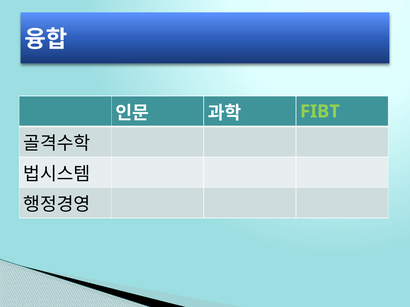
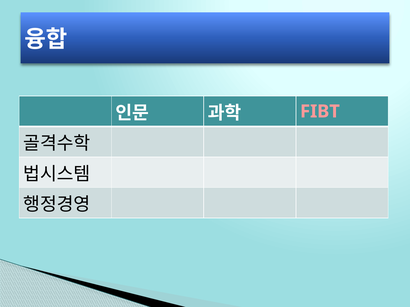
FIBT colour: light green -> pink (320, 112)
